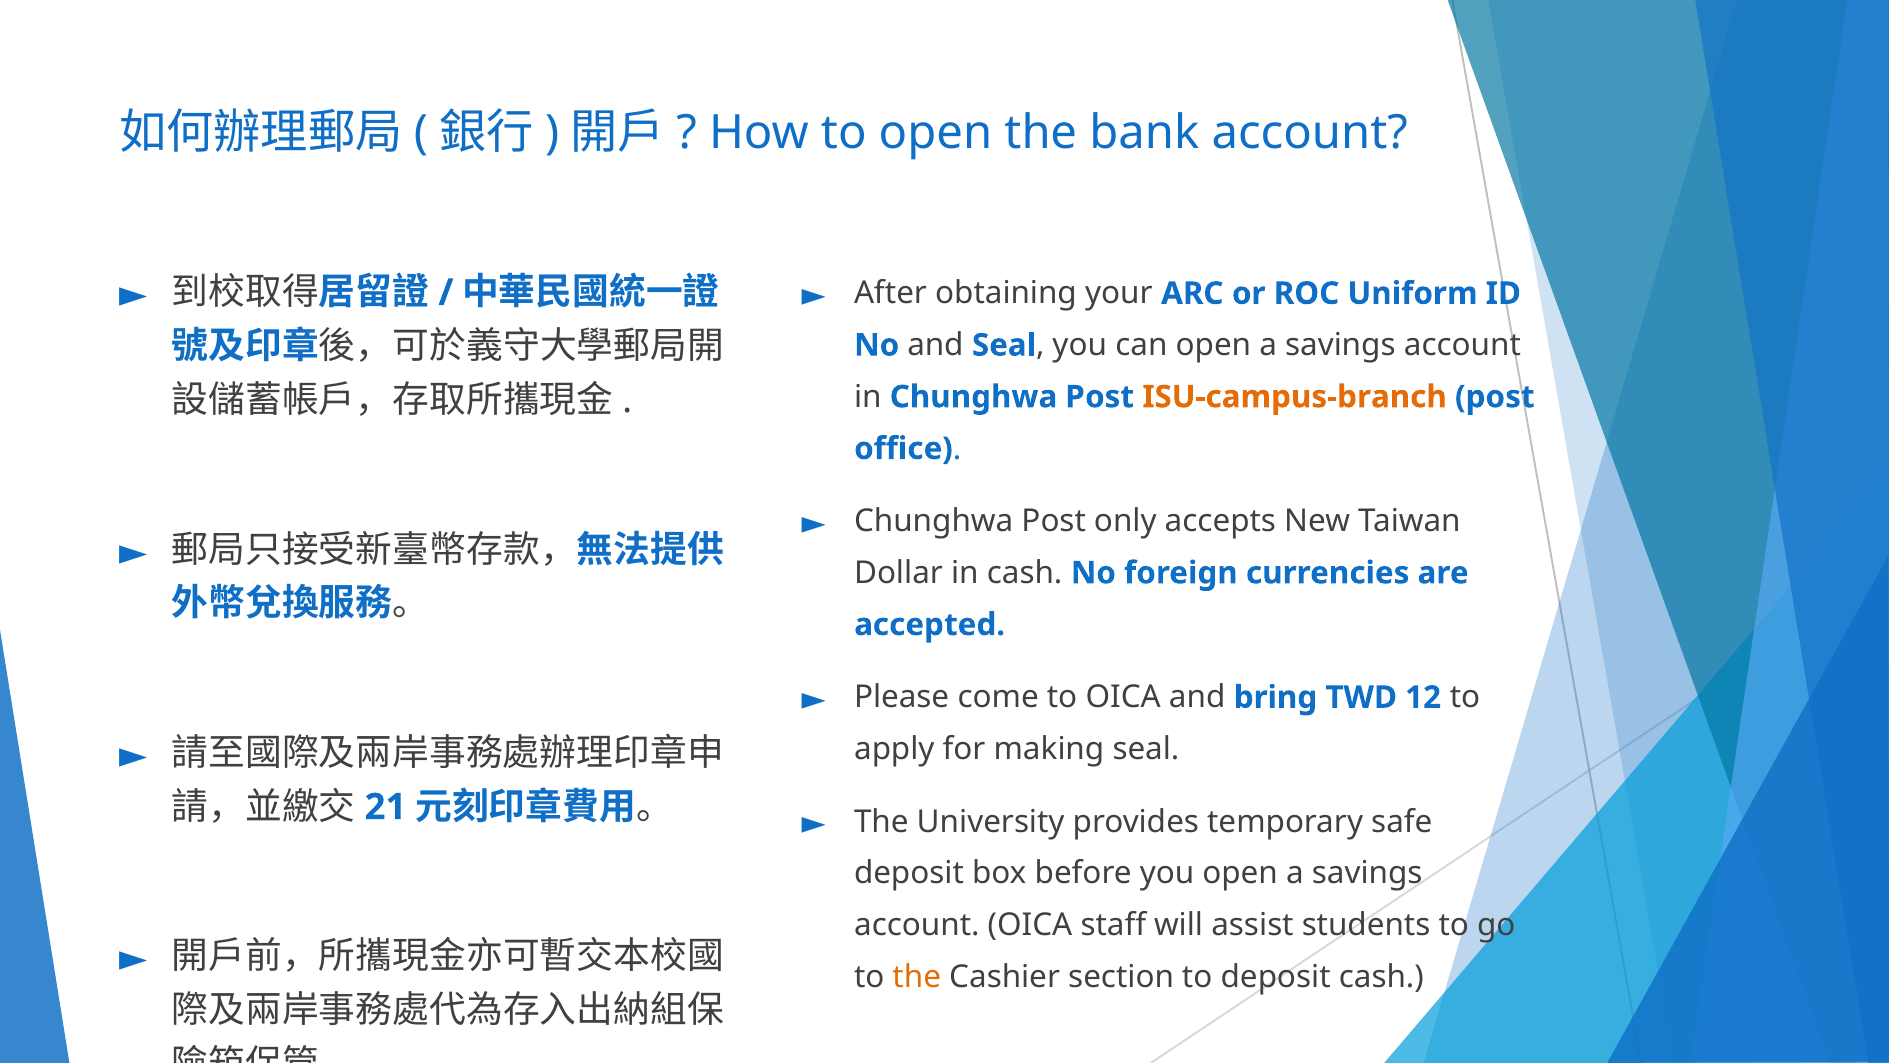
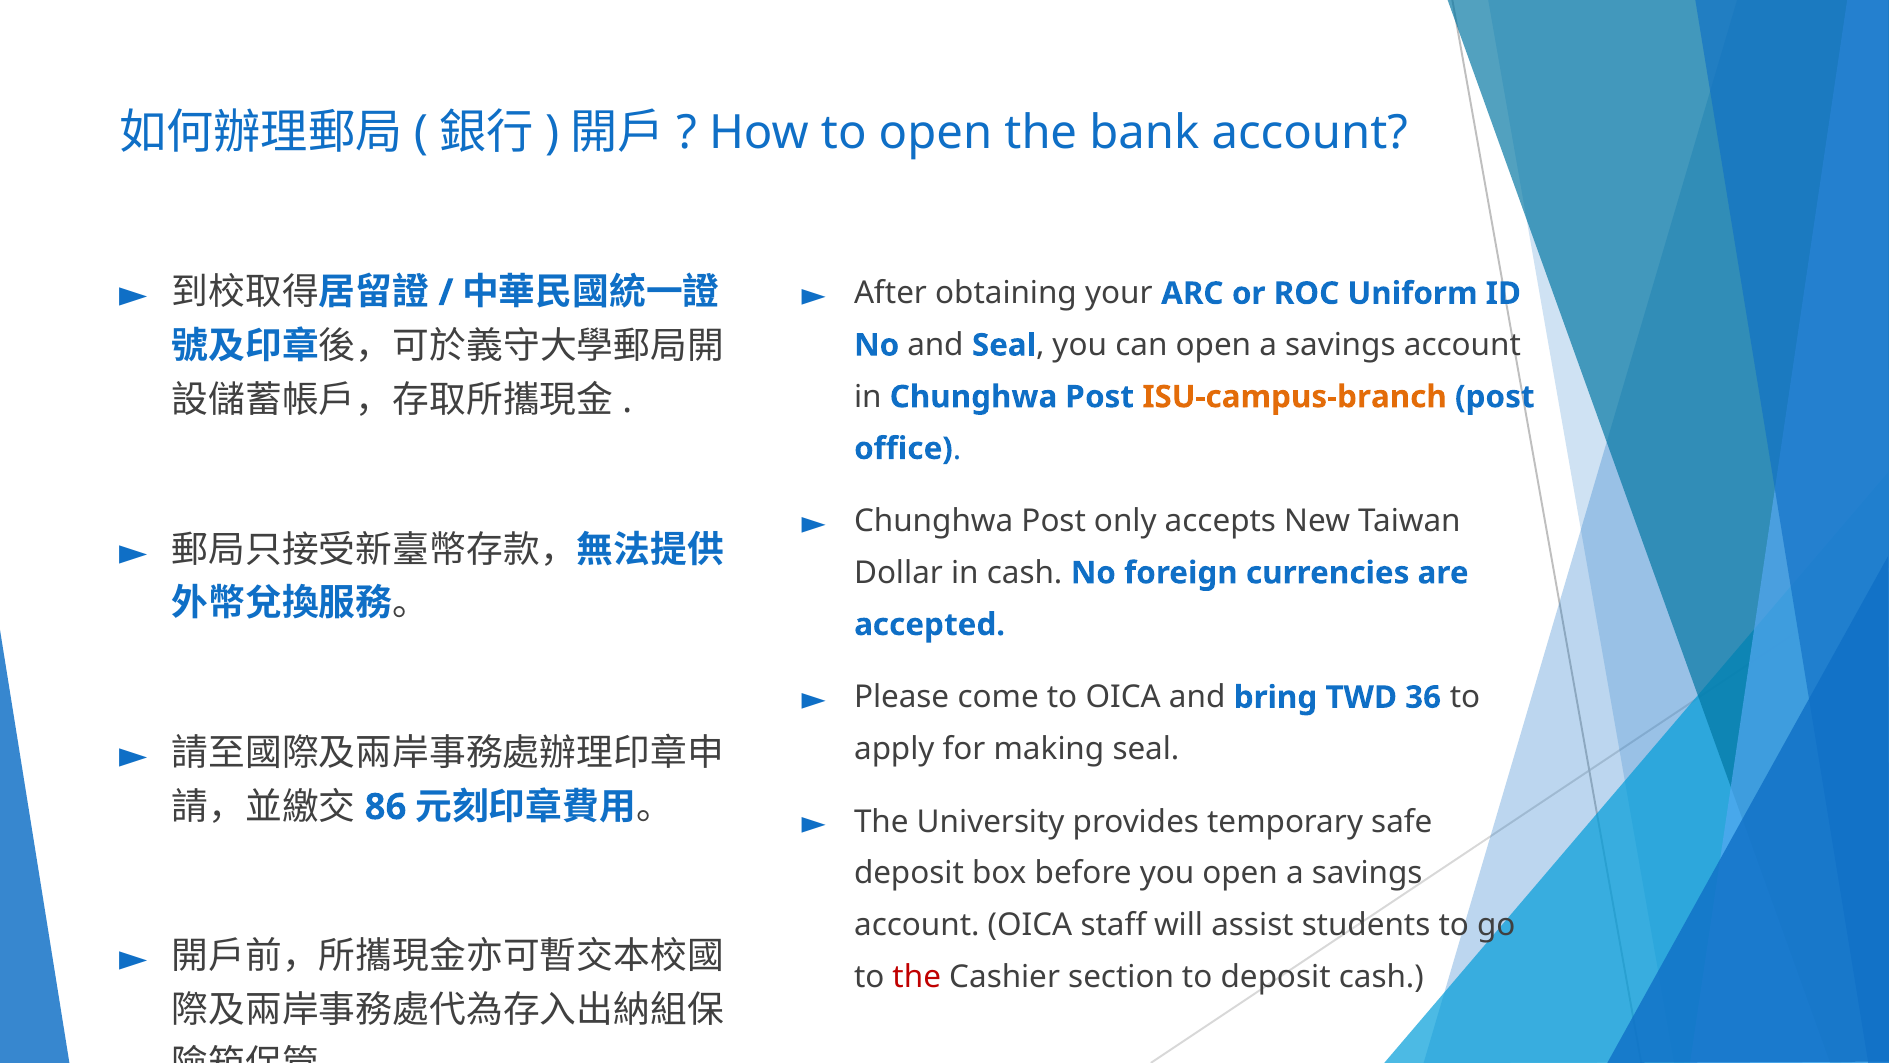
12: 12 -> 36 (1423, 697)
21: 21 -> 86 (386, 807)
the colour: orange -> red (917, 977)
